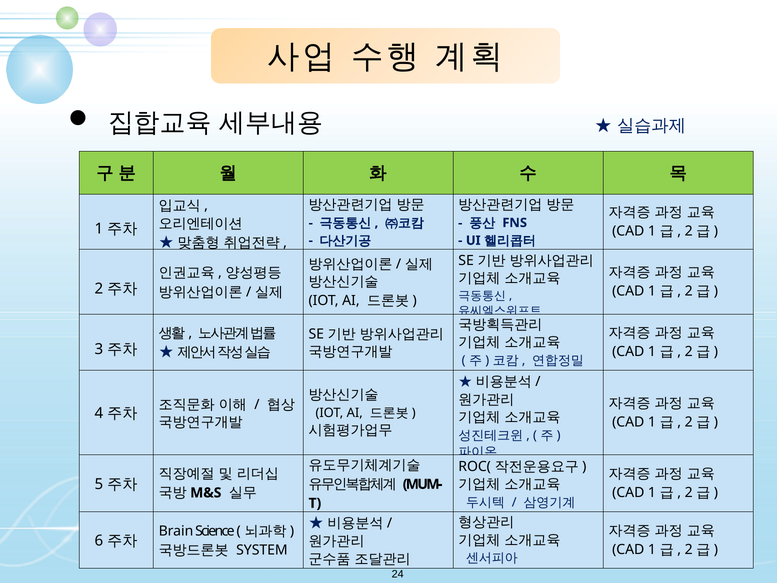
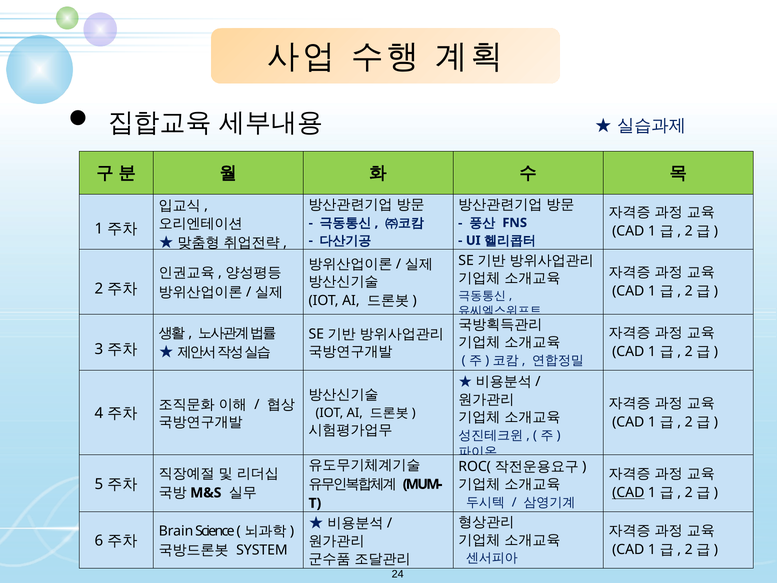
CAD underline: none -> present (628, 493)
